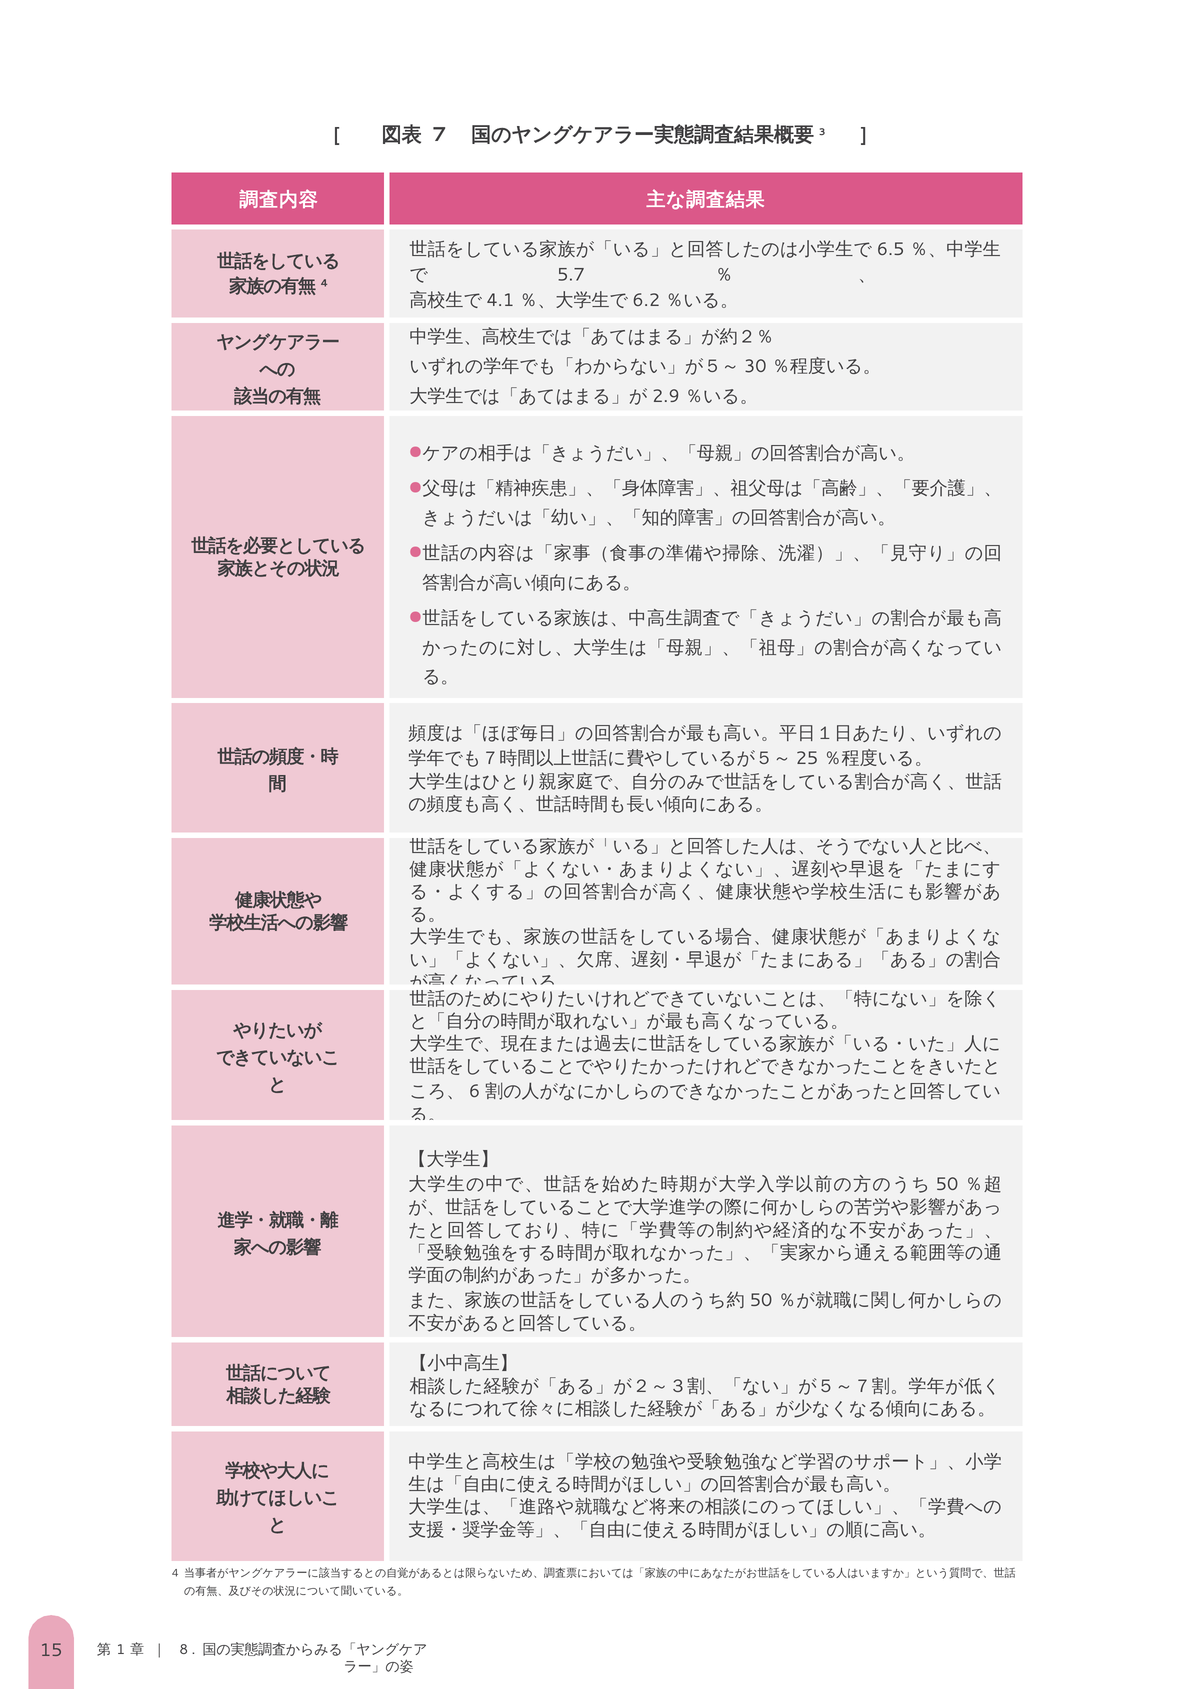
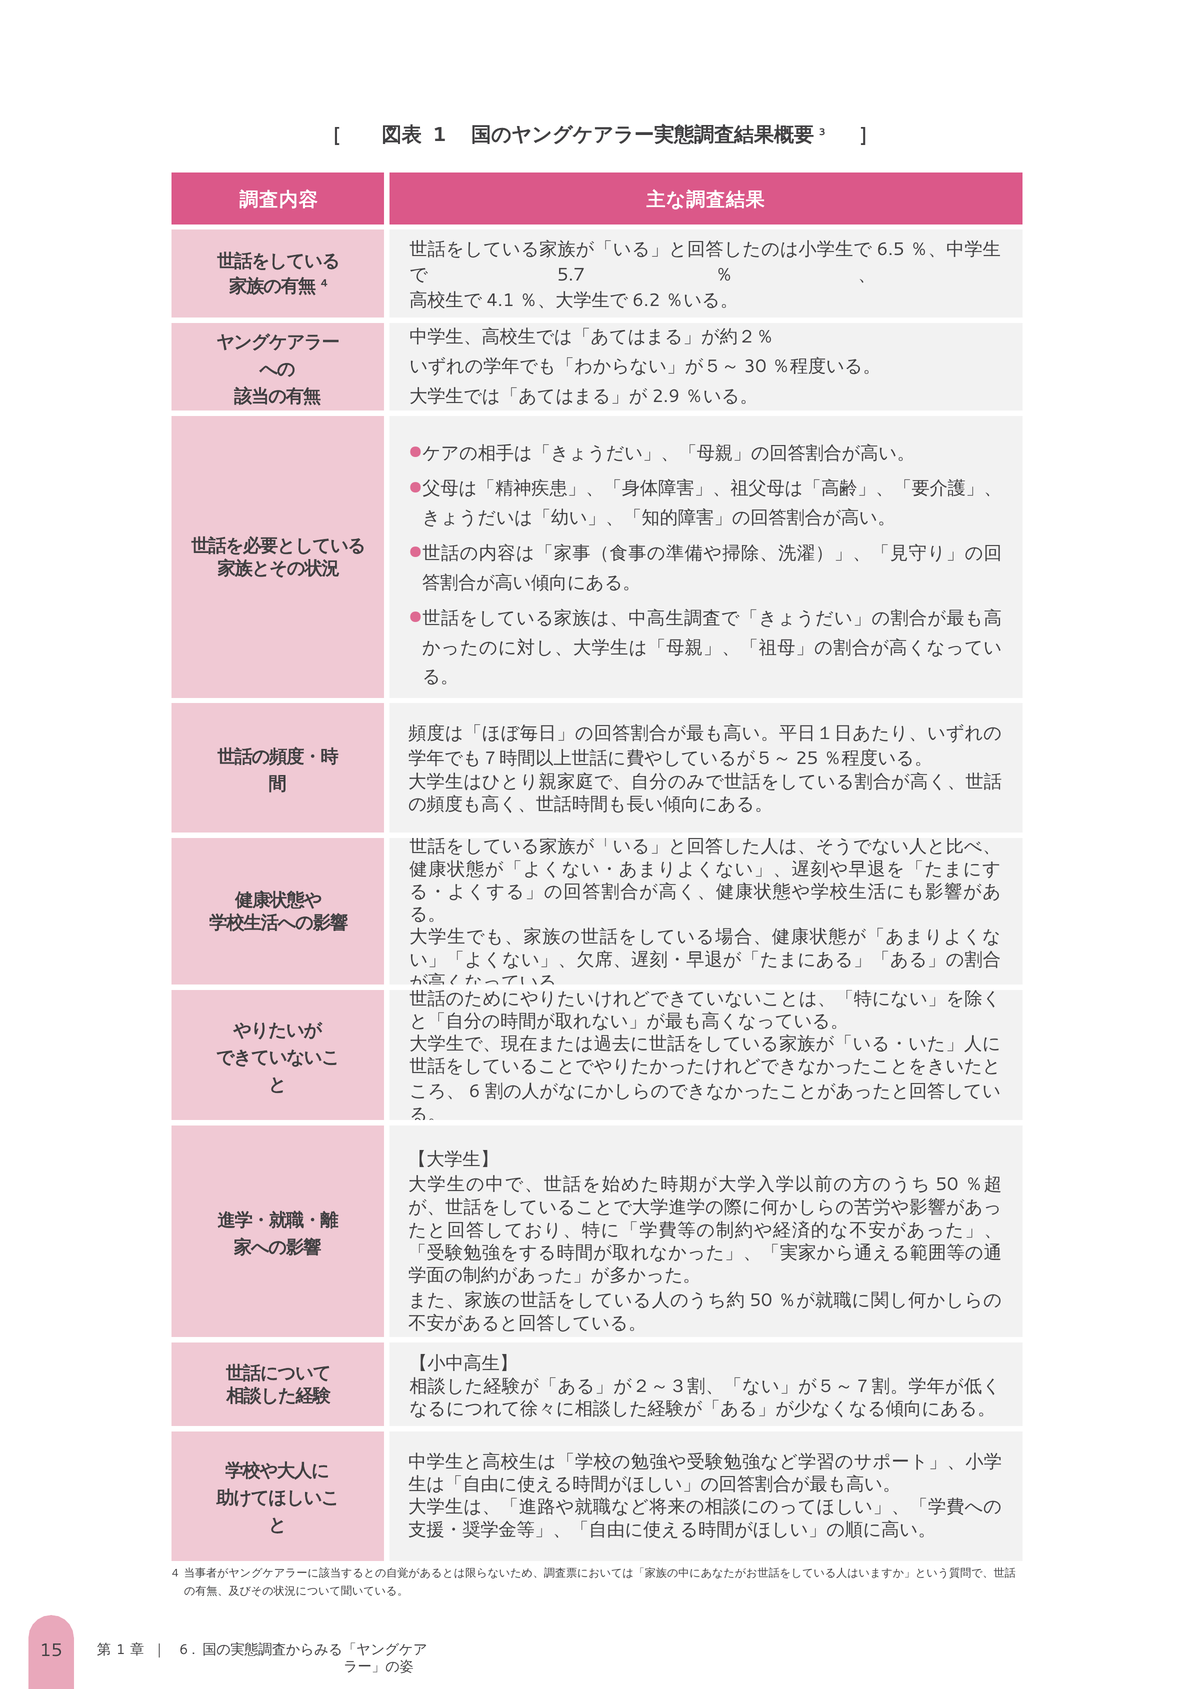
7: 7 -> 1 (439, 135)
8: 8 -> 6 (184, 1649)
